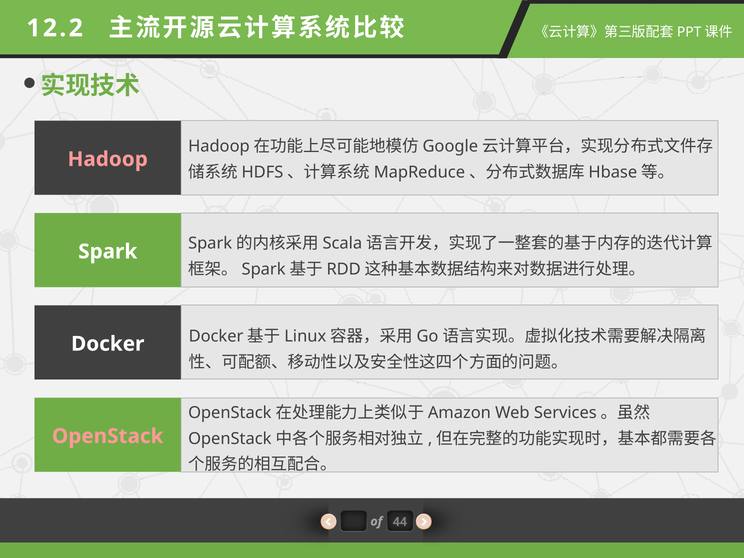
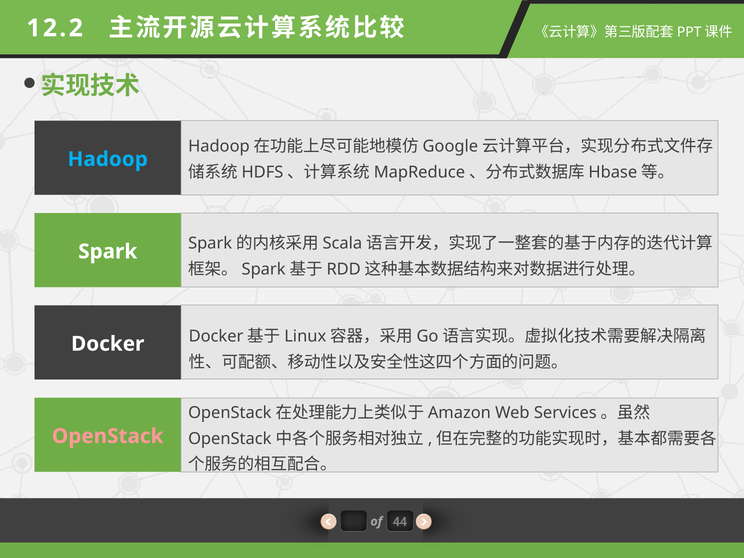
Hadoop colour: pink -> light blue (108, 159)
